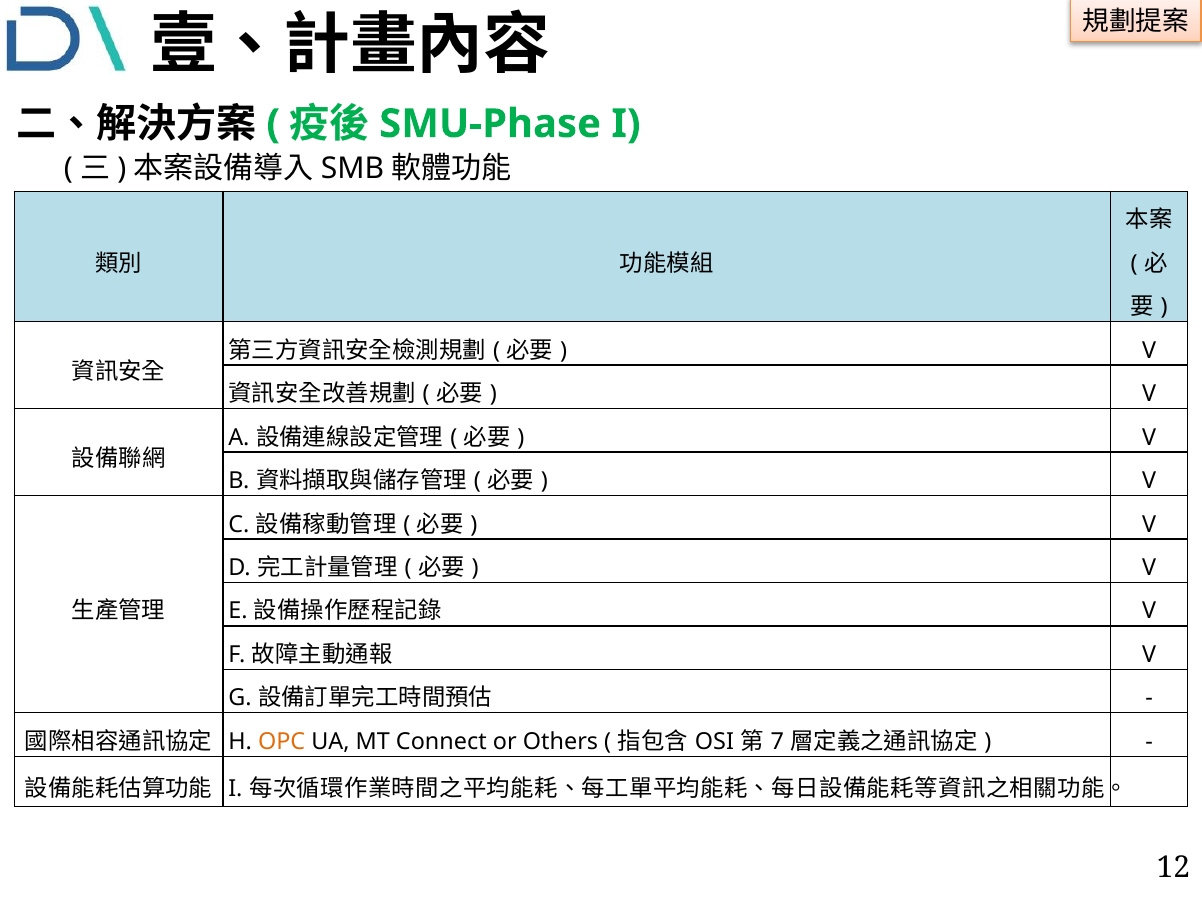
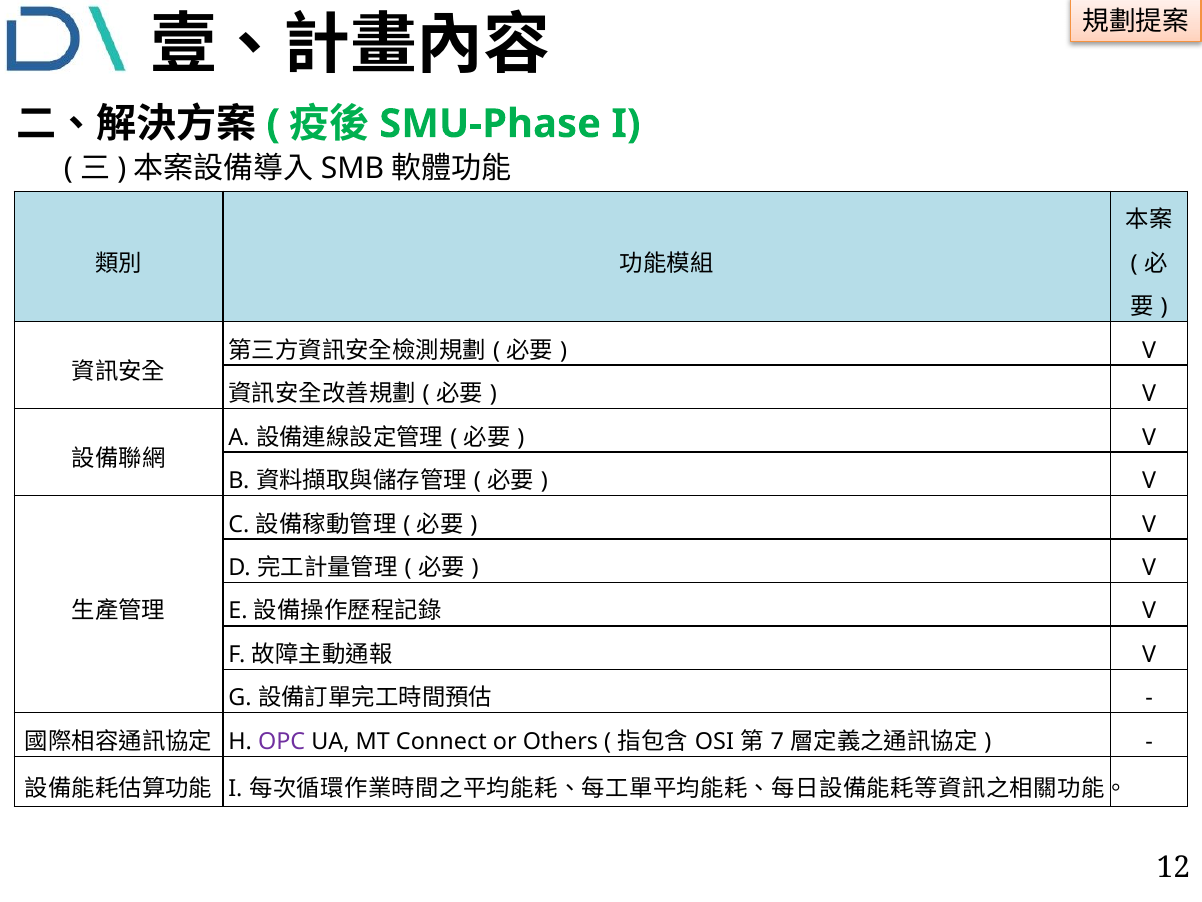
OPC colour: orange -> purple (282, 741)
